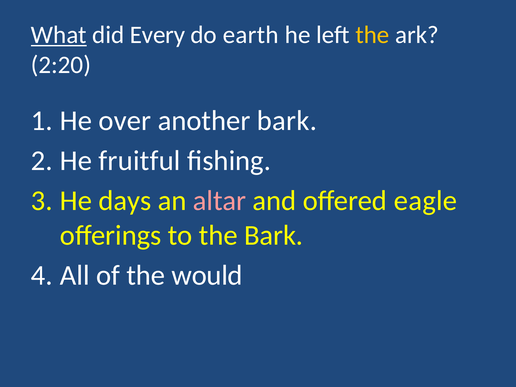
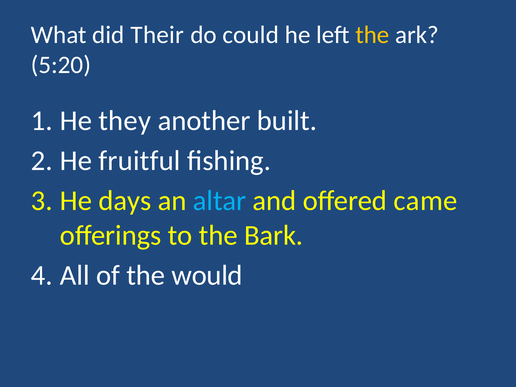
What underline: present -> none (59, 35)
Every: Every -> Their (157, 35)
earth: earth -> could (251, 35)
2:20: 2:20 -> 5:20 (61, 65)
over: over -> they (125, 121)
another bark: bark -> built (287, 121)
altar colour: pink -> light blue (220, 201)
eagle: eagle -> came (426, 201)
